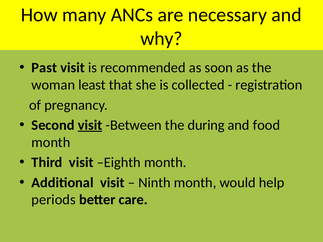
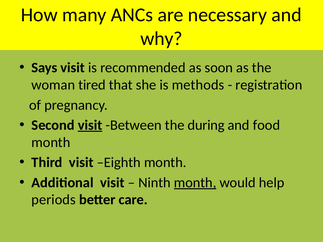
Past: Past -> Says (44, 68)
least: least -> tired (92, 85)
collected: collected -> methods (198, 85)
month underline: none -> present (195, 183)
